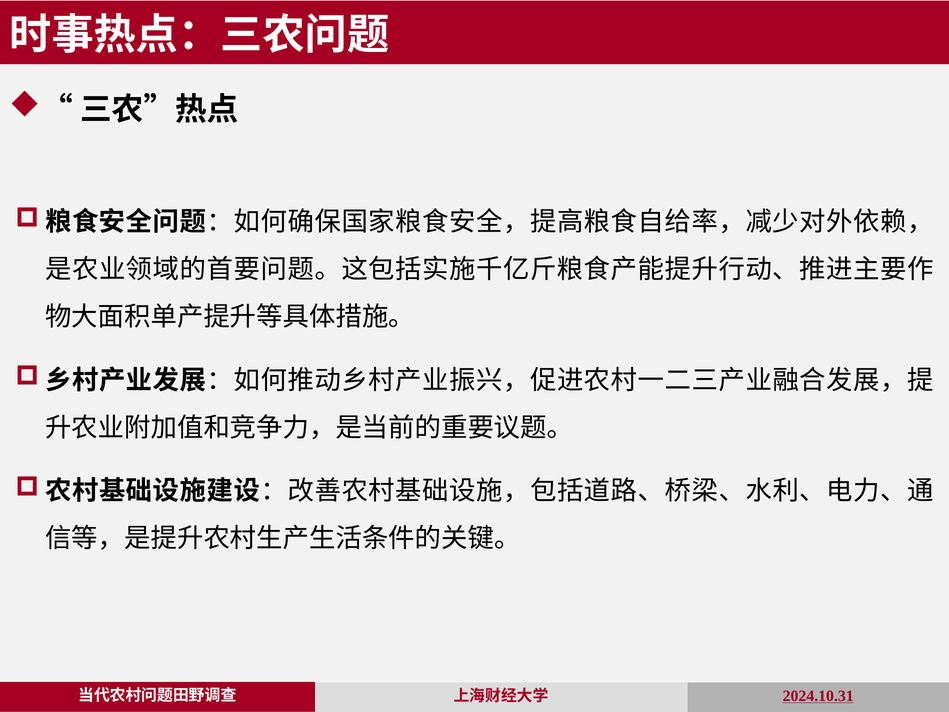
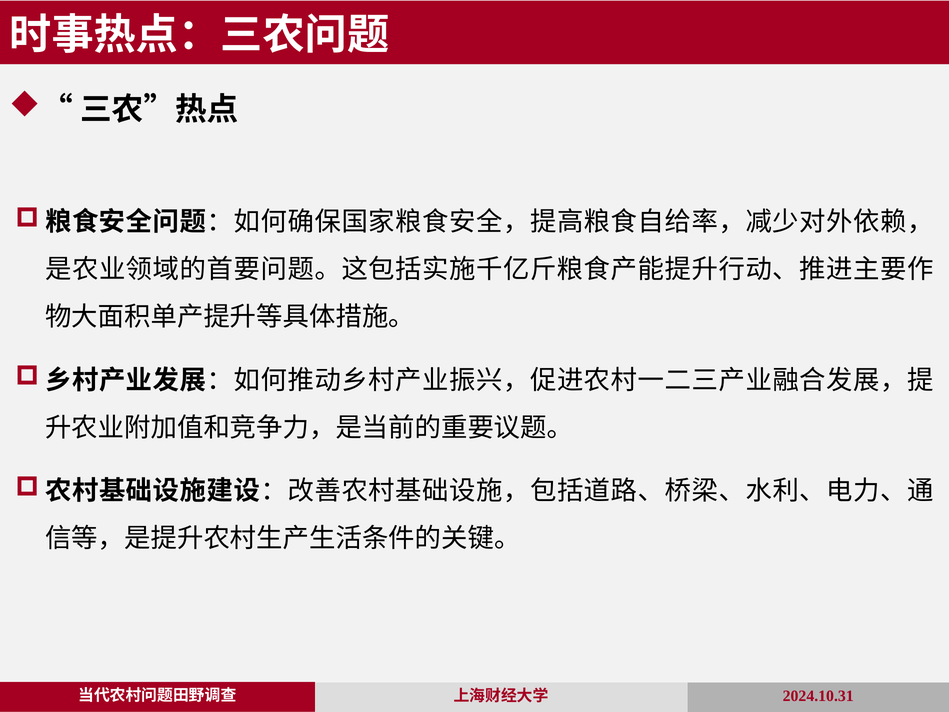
2024.10.31 underline: present -> none (818, 696)
